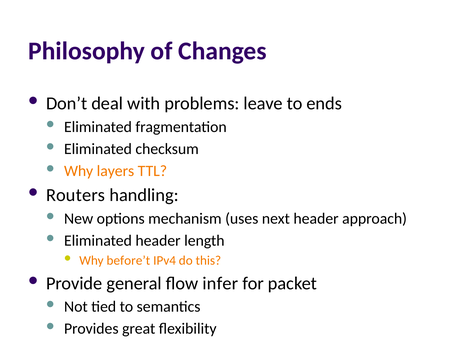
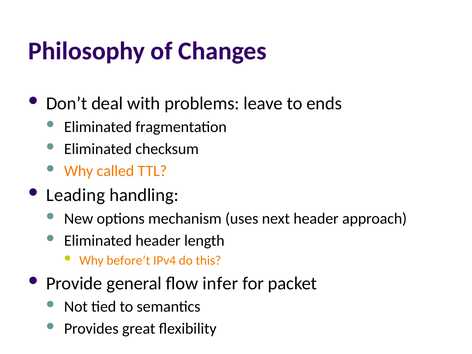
layers: layers -> called (115, 171)
Routers: Routers -> Leading (76, 195)
